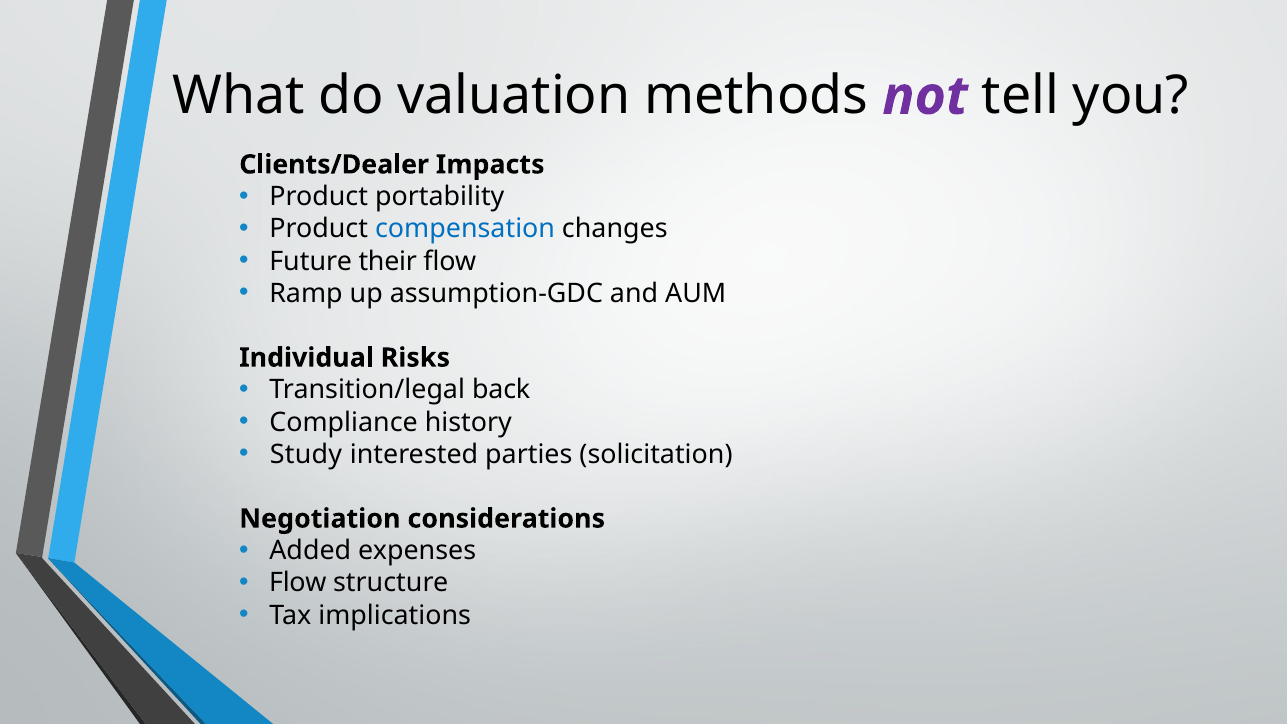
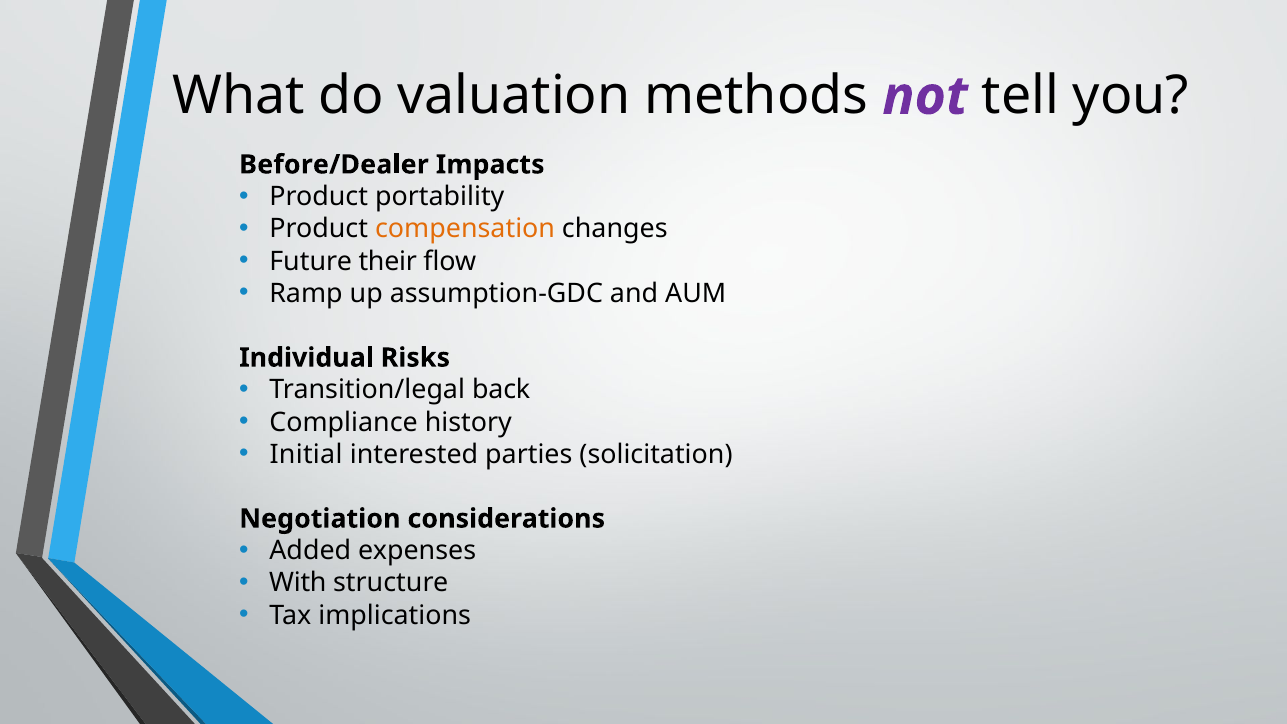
Clients/Dealer: Clients/Dealer -> Before/Dealer (334, 165)
compensation colour: blue -> orange (465, 229)
Study: Study -> Initial (306, 454)
Flow: Flow -> With (298, 583)
